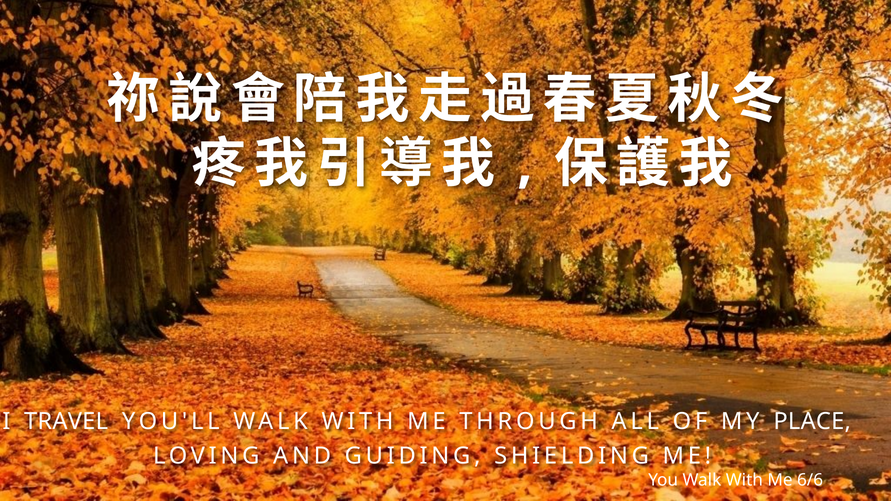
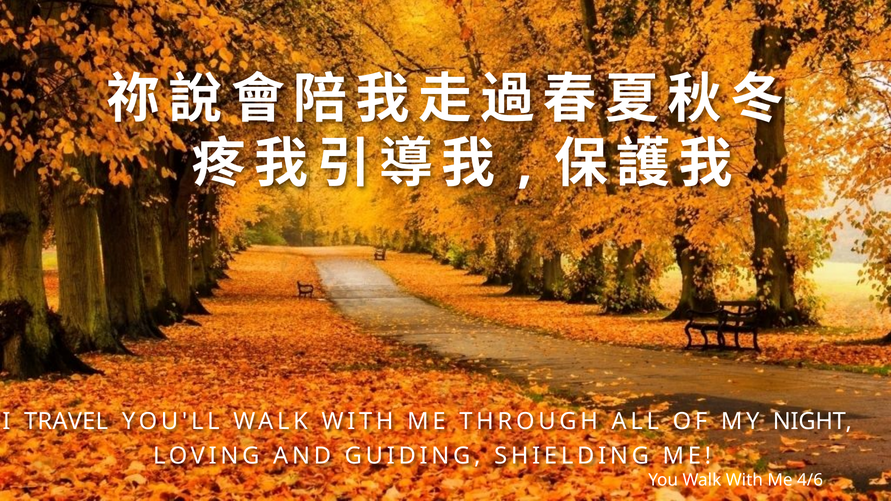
PLACE: PLACE -> NIGHT (812, 422)
6/6: 6/6 -> 4/6 (810, 480)
